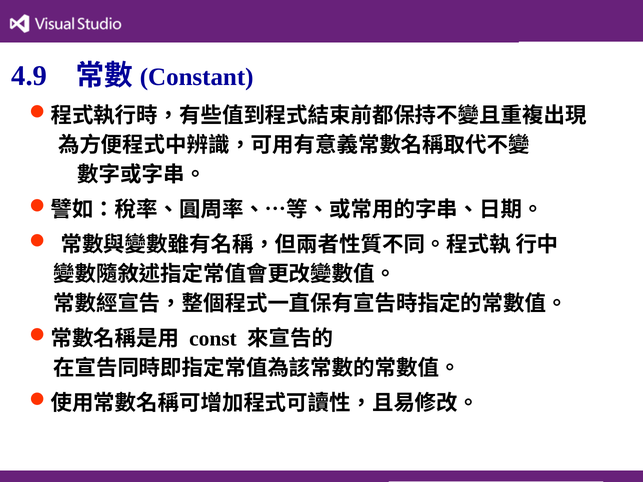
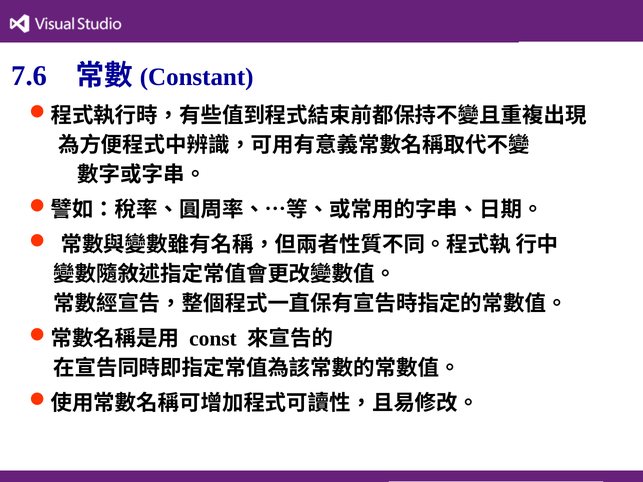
4.9: 4.9 -> 7.6 (29, 76)
